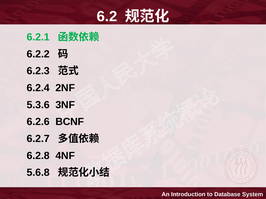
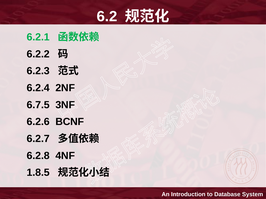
5.3.6: 5.3.6 -> 6.7.5 (38, 105)
5.6.8: 5.6.8 -> 1.8.5 (38, 173)
